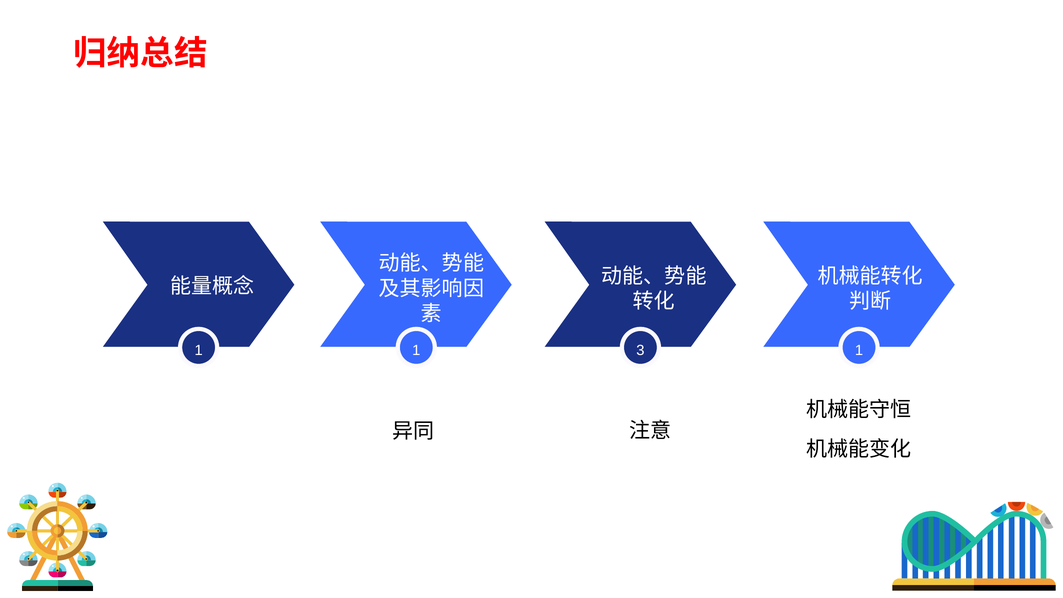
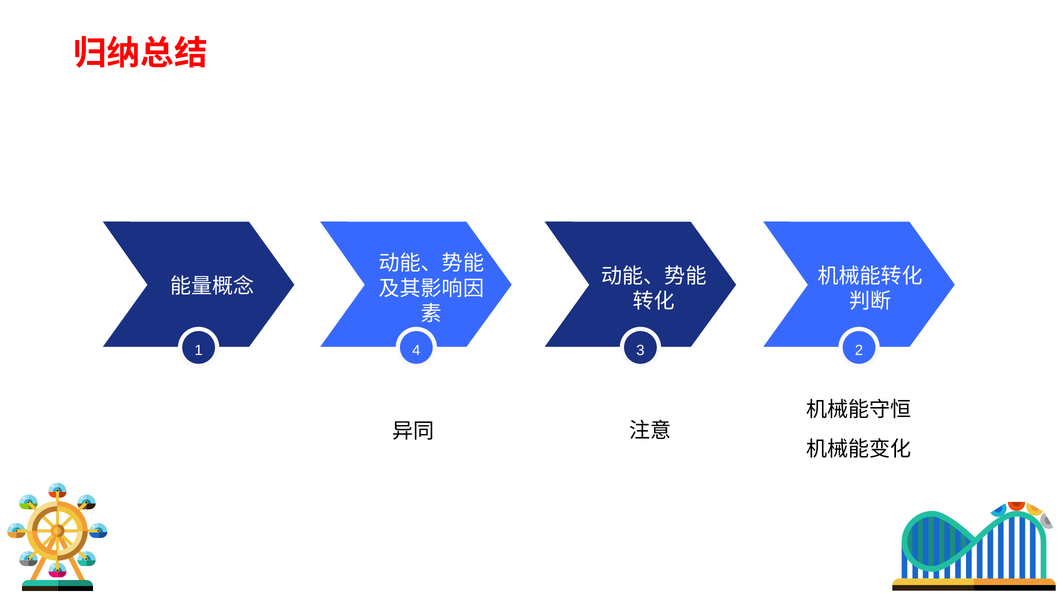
1 1: 1 -> 4 (416, 350)
3 1: 1 -> 2 (859, 350)
